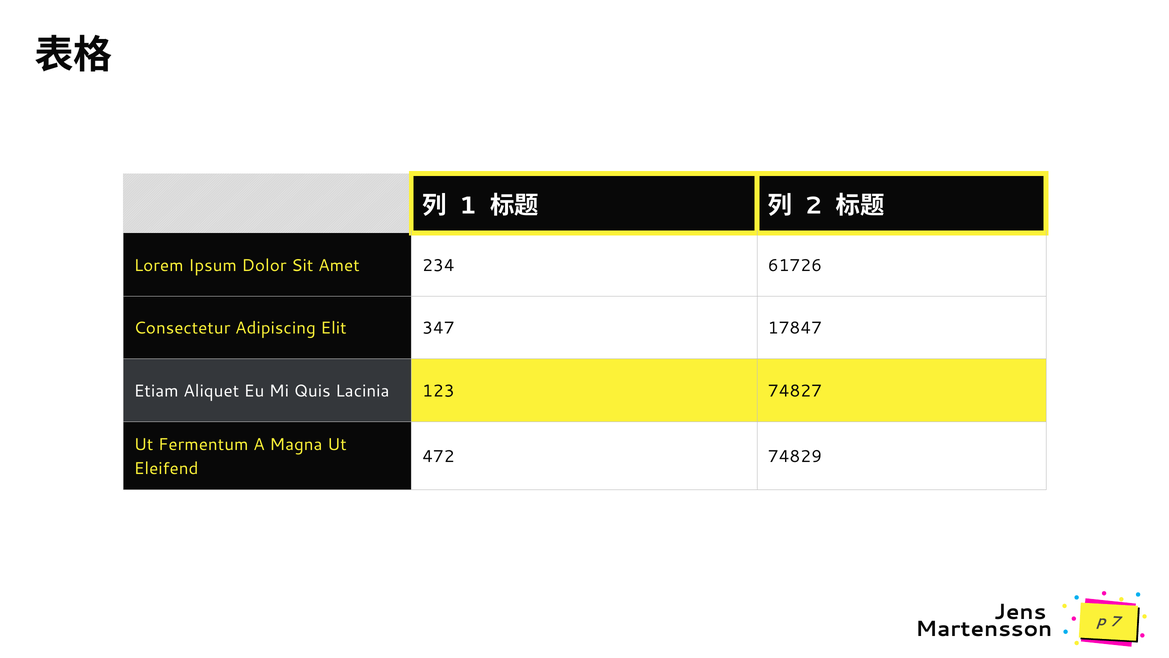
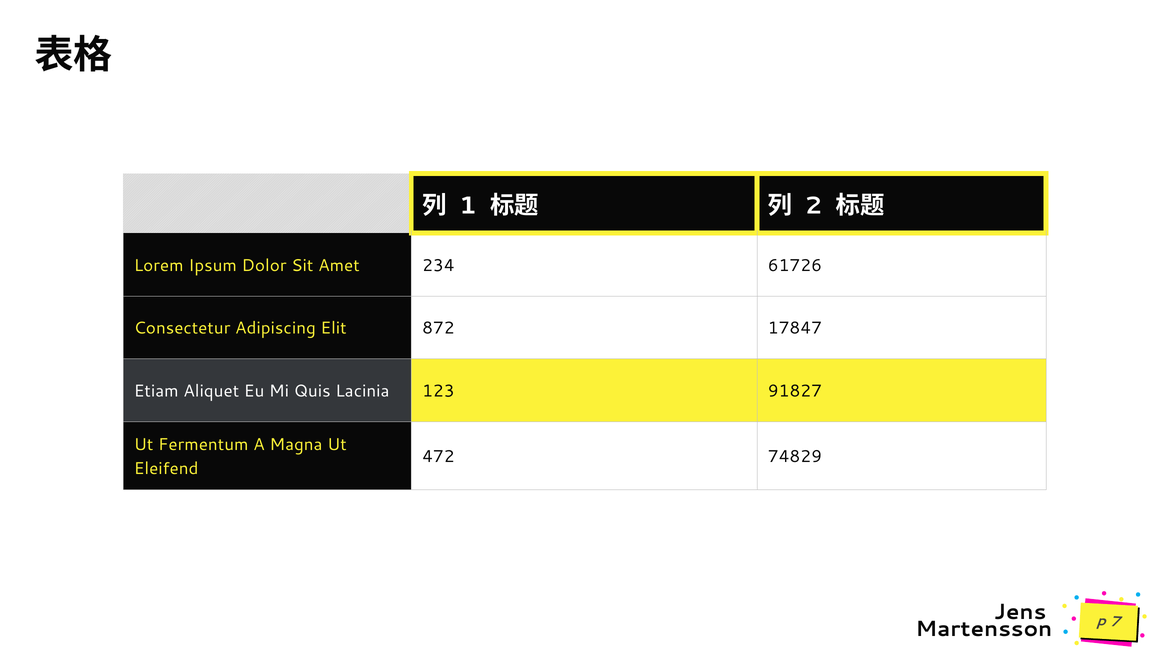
347: 347 -> 872 (438, 328)
74827: 74827 -> 91827 (795, 391)
